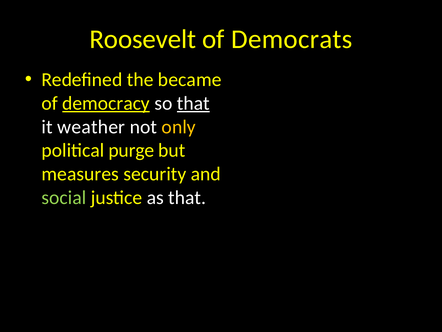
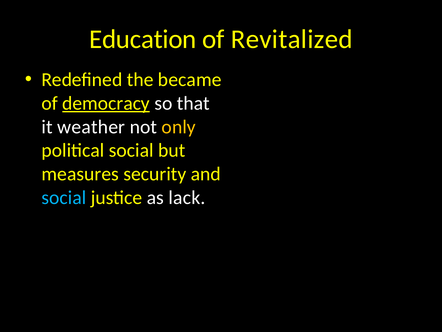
Roosevelt: Roosevelt -> Education (143, 39)
Democrats: Democrats -> Revitalized (292, 39)
that underline: present -> none (193, 103)
political purge: purge -> social (131, 150)
social colour: light green -> light blue (64, 197)
as that: that -> lack (187, 197)
